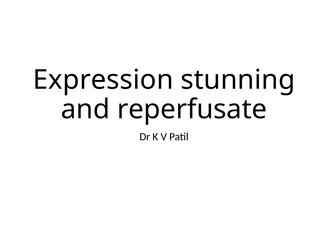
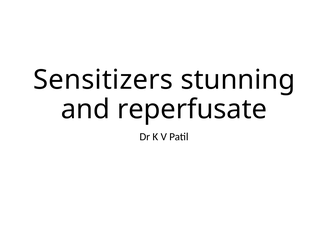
Expression: Expression -> Sensitizers (103, 80)
